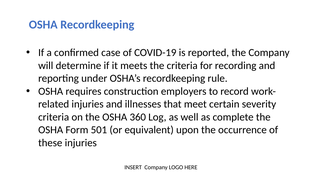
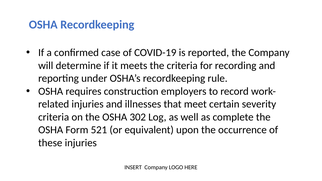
360: 360 -> 302 (138, 117)
501: 501 -> 521 (99, 130)
